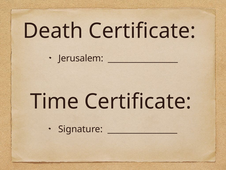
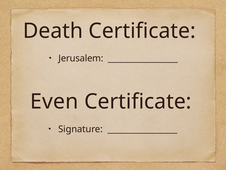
Time: Time -> Even (54, 101)
